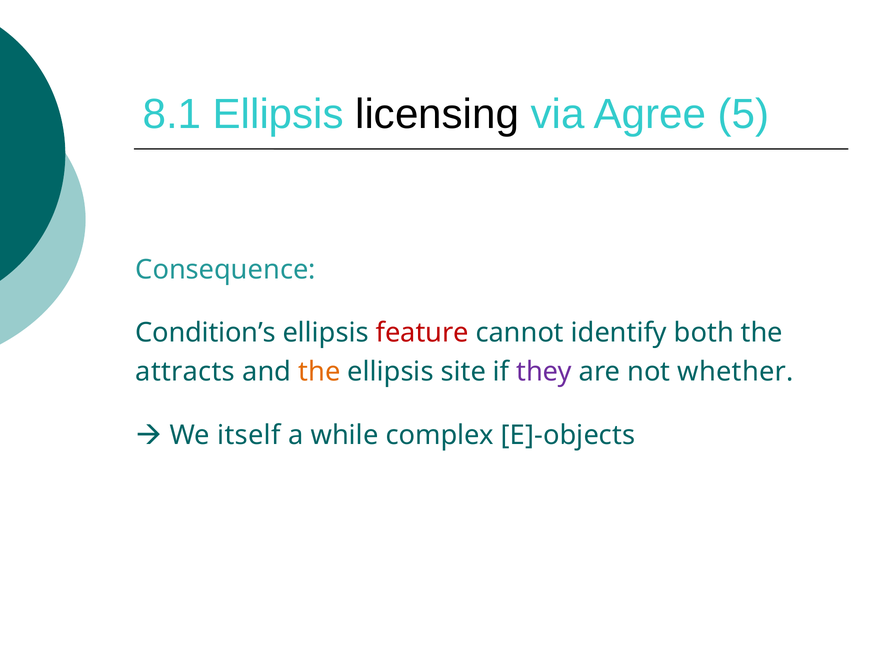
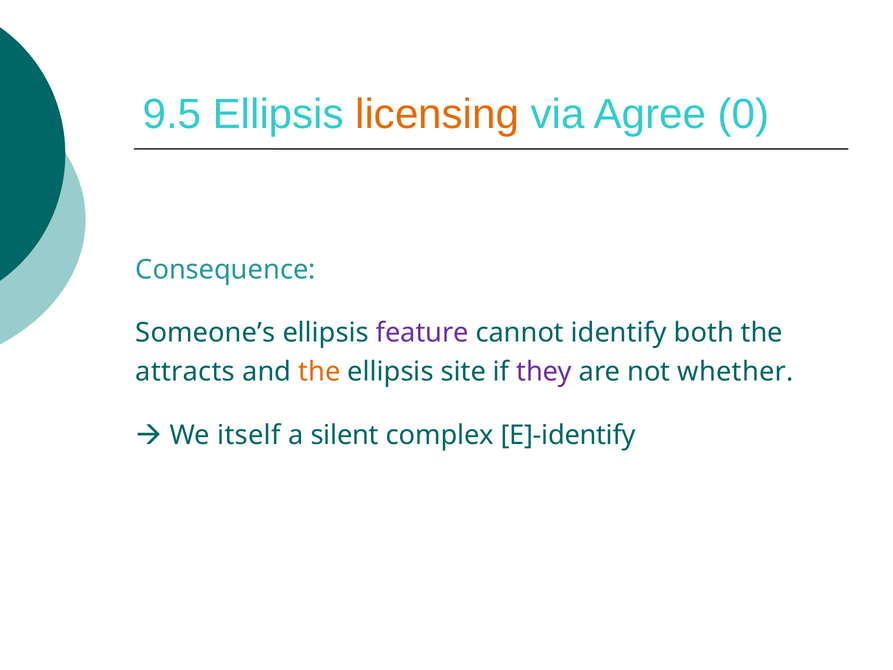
8.1: 8.1 -> 9.5 (172, 114)
licensing colour: black -> orange (437, 114)
5: 5 -> 0 (744, 114)
Condition’s: Condition’s -> Someone’s (205, 333)
feature colour: red -> purple (422, 333)
while: while -> silent (345, 435)
E]-objects: E]-objects -> E]-identify (568, 435)
